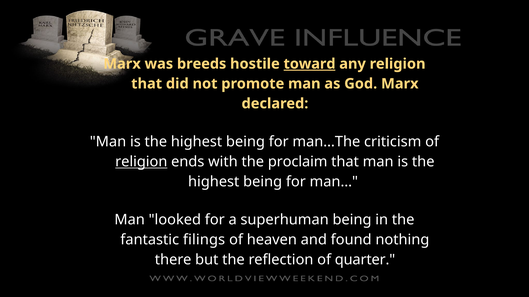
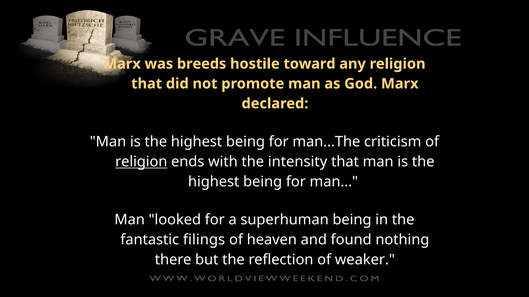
toward underline: present -> none (310, 64)
proclaim: proclaim -> intensity (298, 162)
quarter: quarter -> weaker (365, 260)
